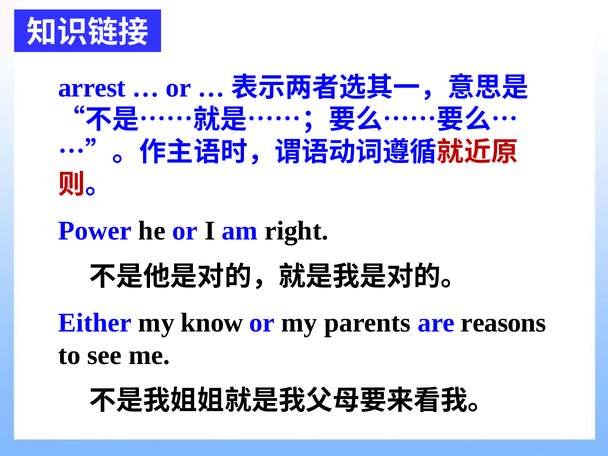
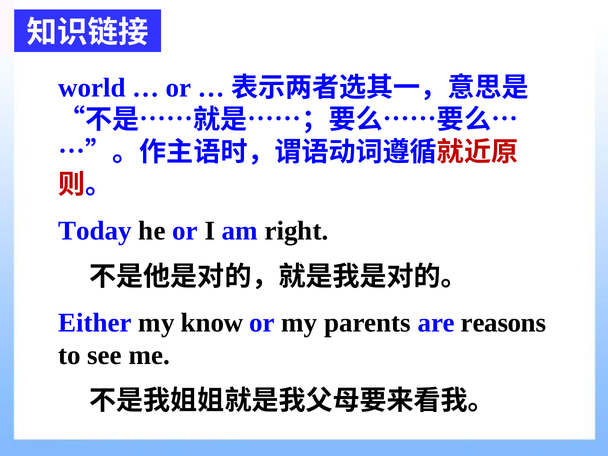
arrest: arrest -> world (92, 88)
Power: Power -> Today (95, 231)
